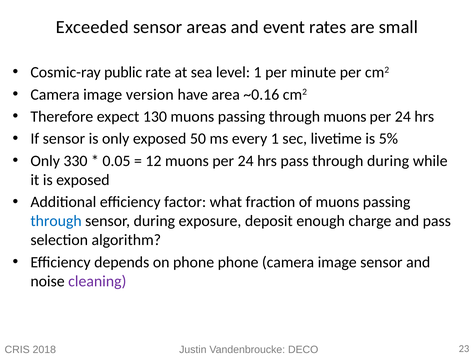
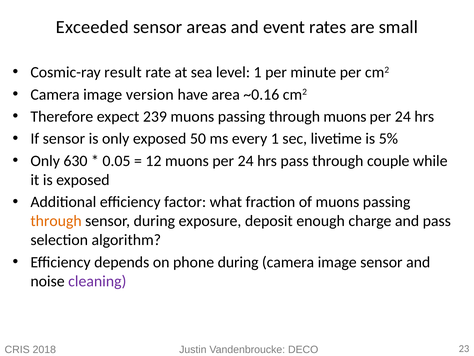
public: public -> result (123, 72)
130: 130 -> 239 (155, 116)
330: 330 -> 630 (75, 161)
through during: during -> couple (388, 161)
through colour: blue -> orange (56, 221)
phone phone: phone -> during (238, 262)
